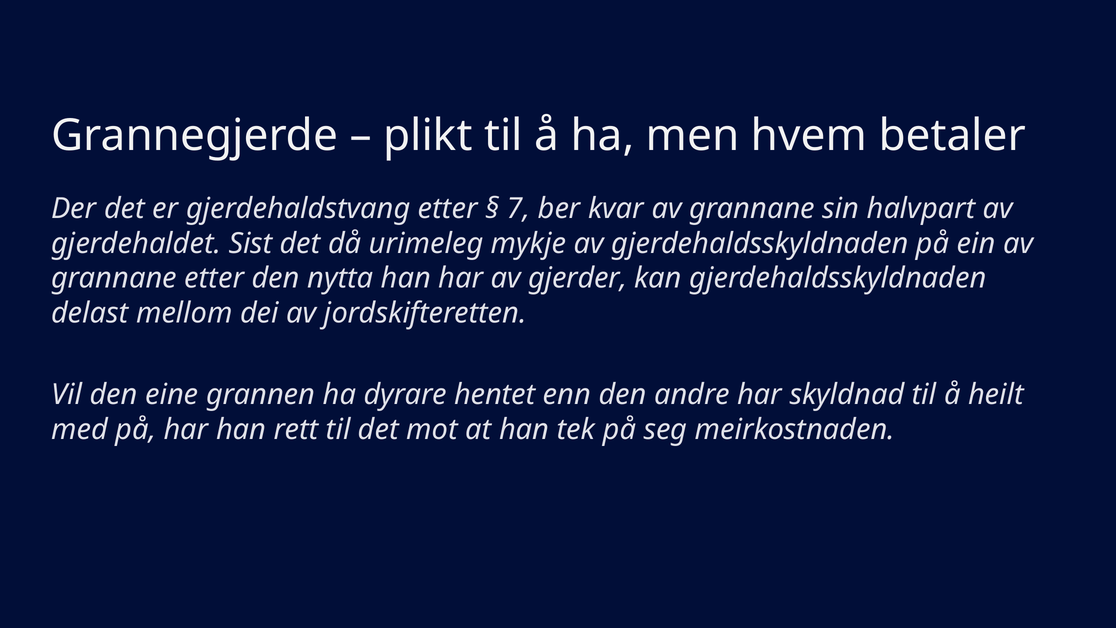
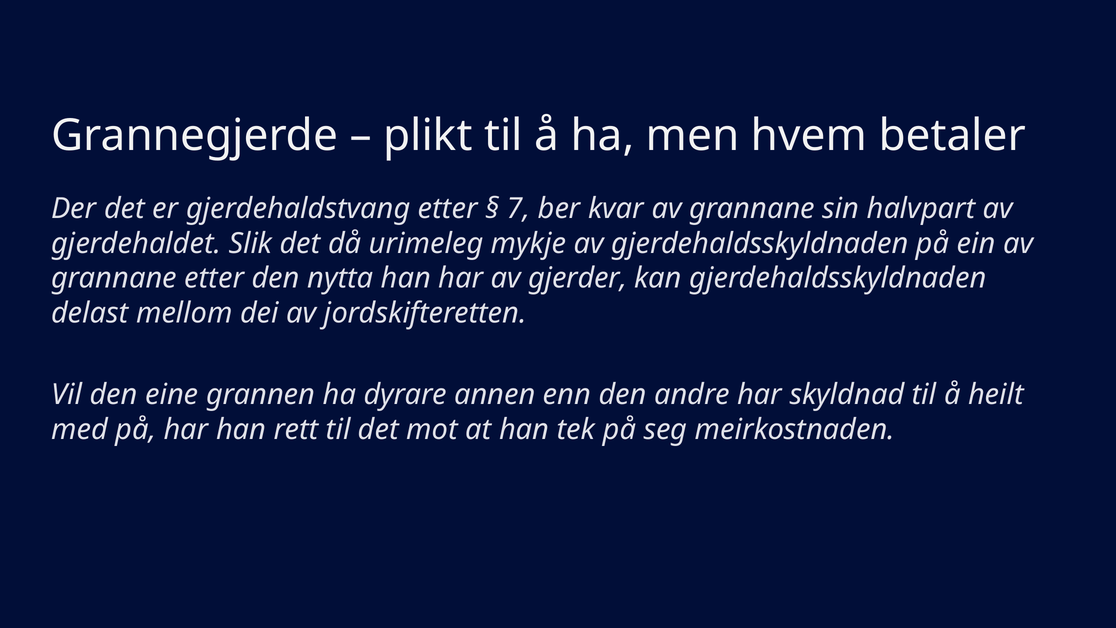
Sist: Sist -> Slik (251, 243)
hentet: hentet -> annen (495, 394)
